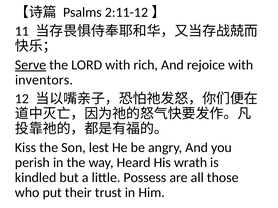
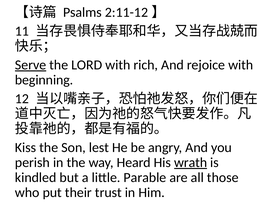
inventors: inventors -> beginning (44, 80)
wrath underline: none -> present (191, 163)
Possess: Possess -> Parable (145, 178)
